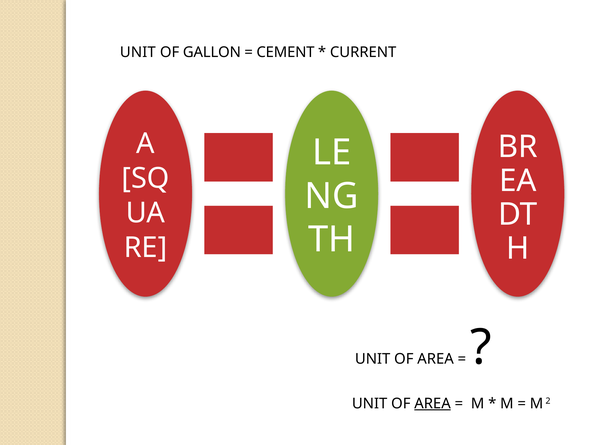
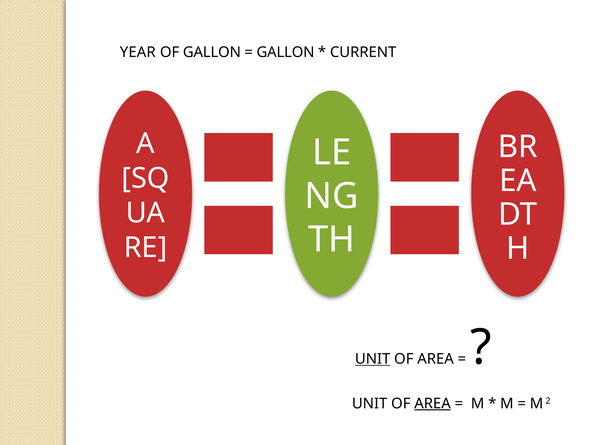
UNIT: UNIT -> YEAR (138, 52)
CEMENT: CEMENT -> GALLON (286, 52)
UNIT underline: none -> present (373, 359)
